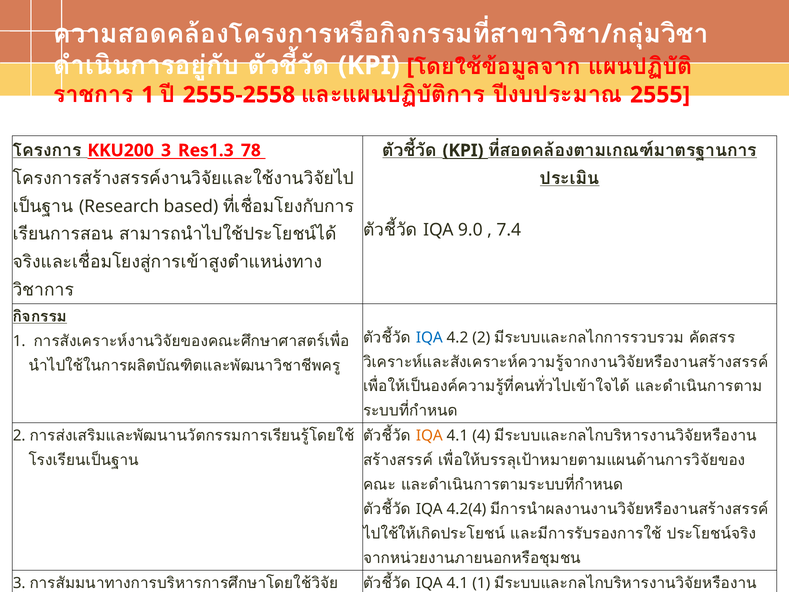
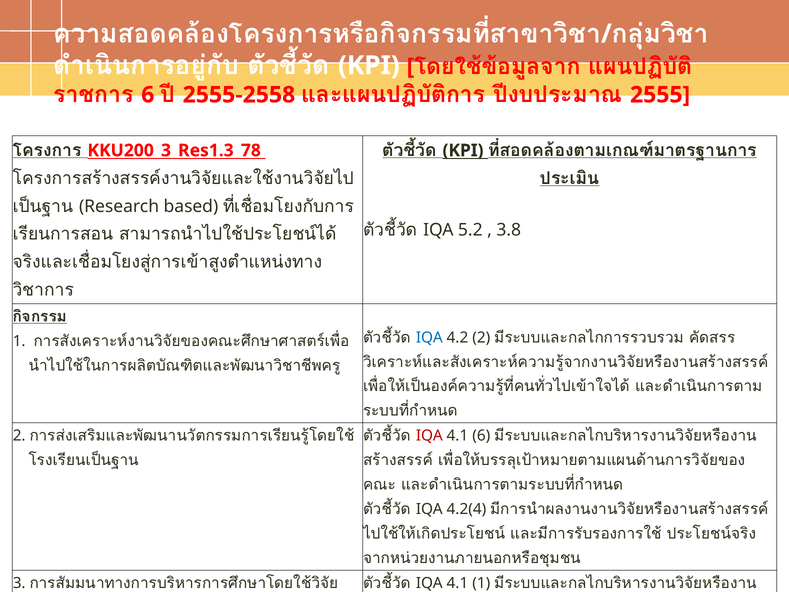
1: 1 -> 6 (148, 95)
9.0: 9.0 -> 5.2 (470, 230)
7.4: 7.4 -> 3.8 (509, 230)
IQA colour: orange -> red (429, 436)
4.1 4: 4 -> 6 (481, 436)
